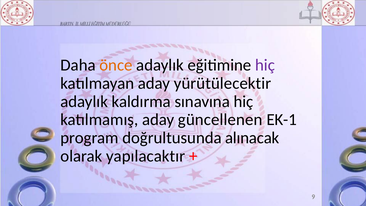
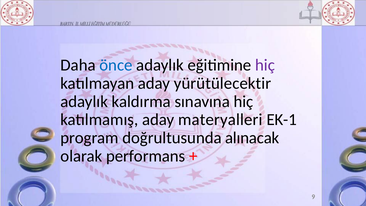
önce colour: orange -> blue (116, 65)
güncellenen: güncellenen -> materyalleri (220, 120)
yapılacaktır: yapılacaktır -> performans (146, 156)
